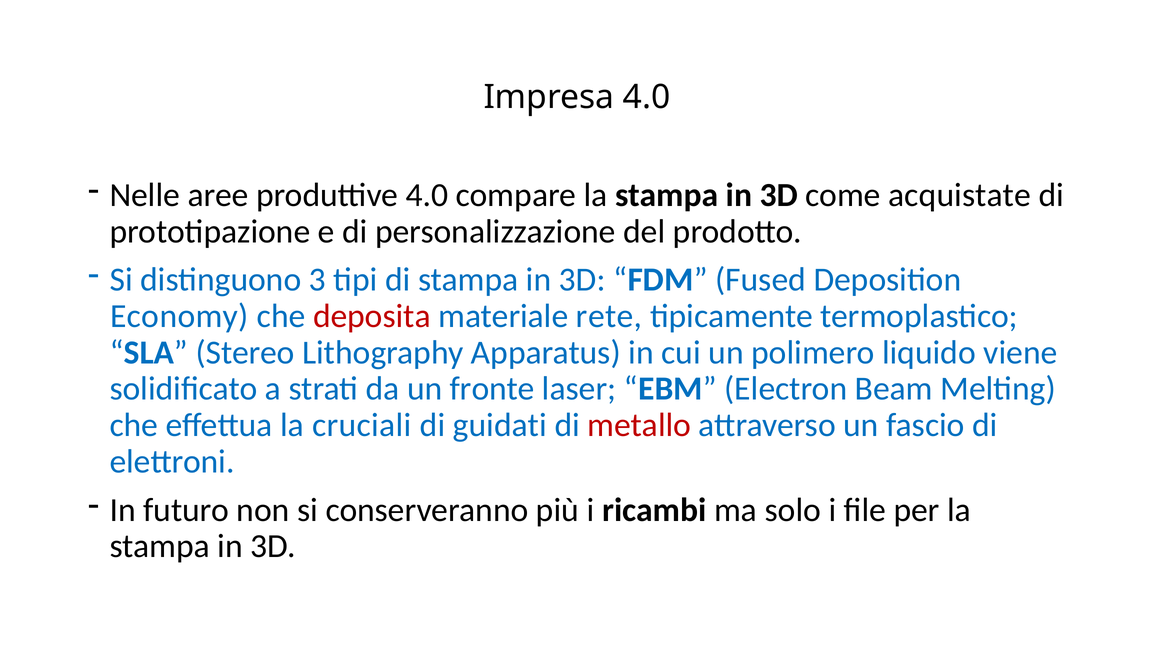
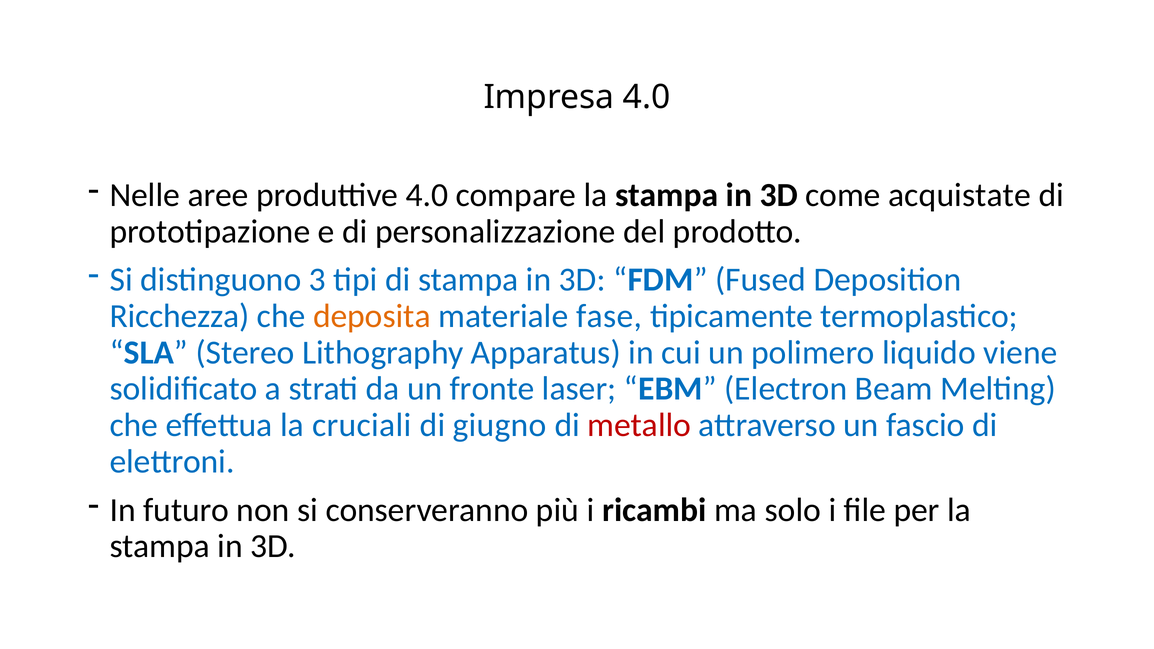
Economy: Economy -> Ricchezza (180, 316)
deposita colour: red -> orange (372, 316)
rete: rete -> fase (609, 316)
guidati: guidati -> giugno (500, 425)
